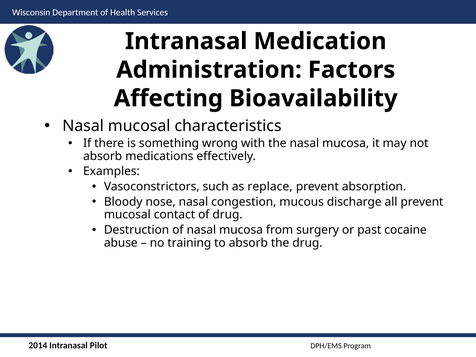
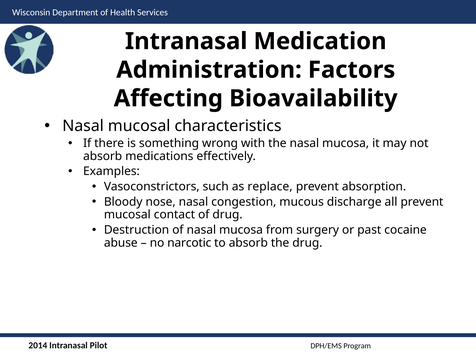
training: training -> narcotic (189, 243)
